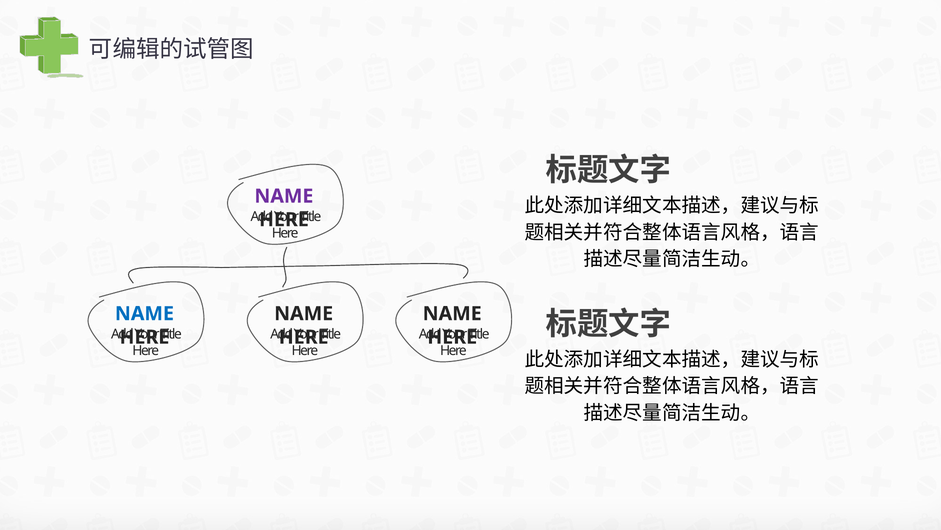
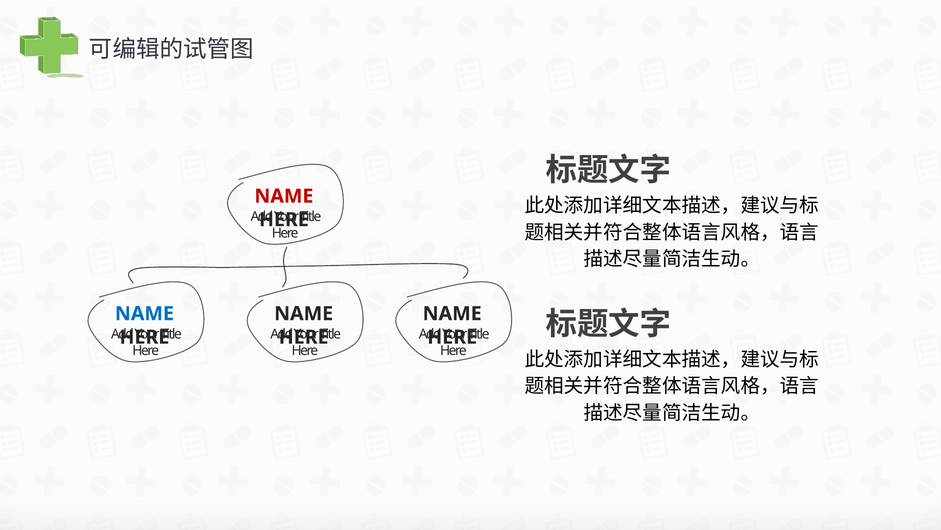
NAME colour: purple -> red (284, 196)
